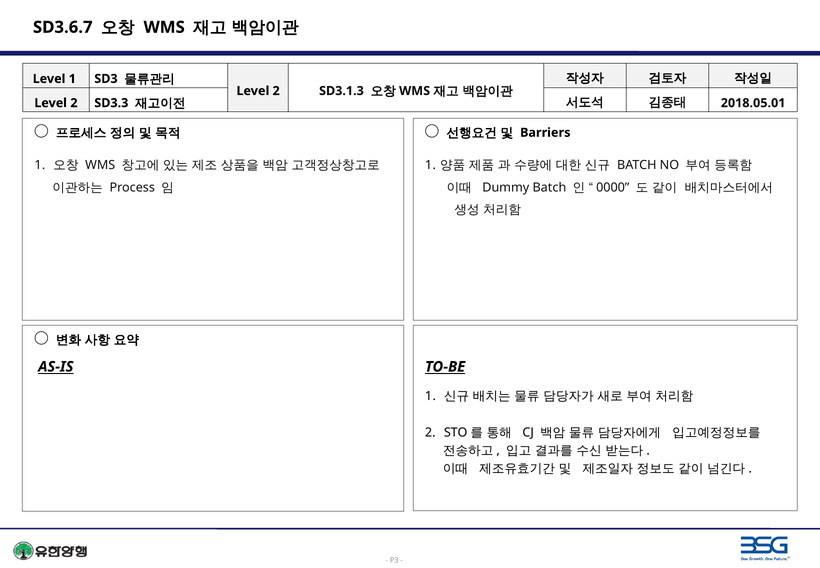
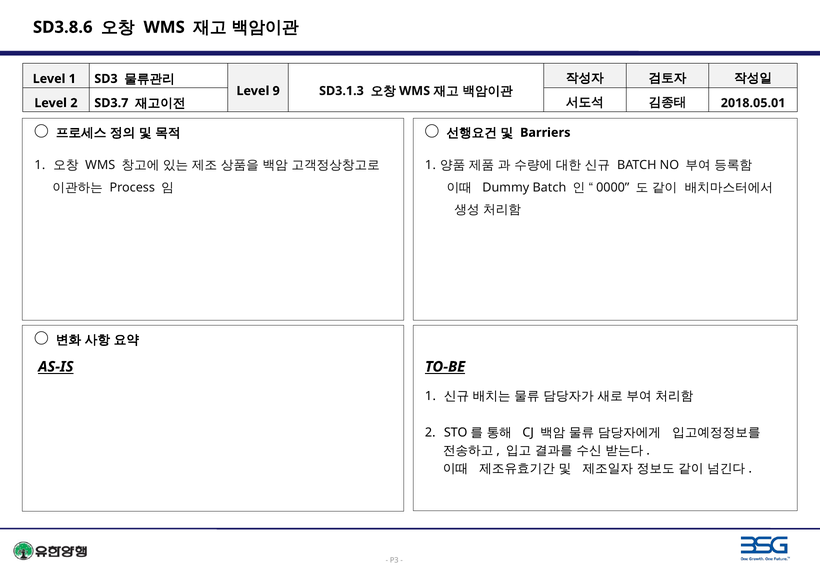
SD3.6.7: SD3.6.7 -> SD3.8.6 (63, 27)
2: 2 -> 9 (276, 91)
SD3.3: SD3.3 -> SD3.7 (111, 103)
